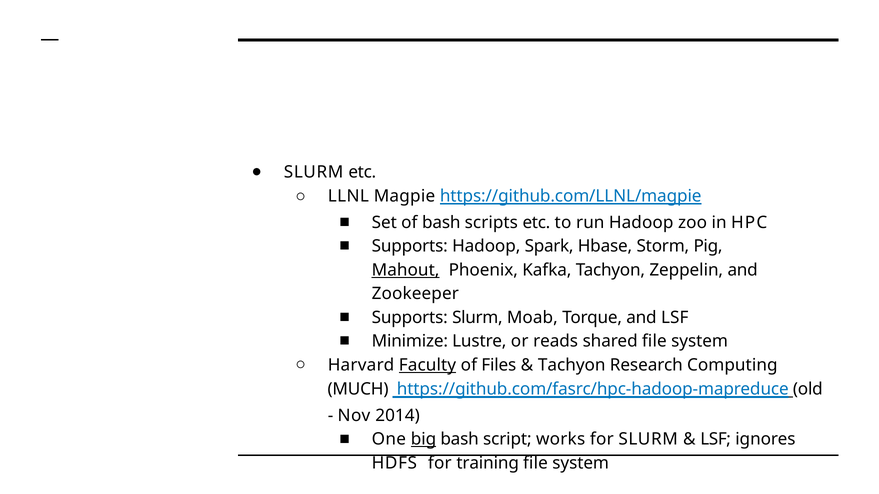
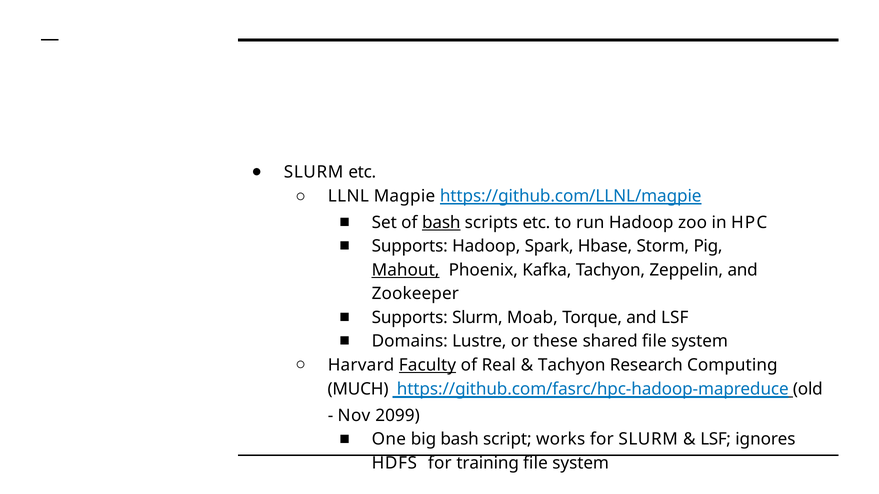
bash underline: none -> present (441, 223)
Minimize: Minimize -> Domains (410, 342)
reads: reads -> these (556, 342)
Files: Files -> Real (499, 365)
2014: 2014 -> 2099 (398, 416)
big underline: present -> none (424, 440)
